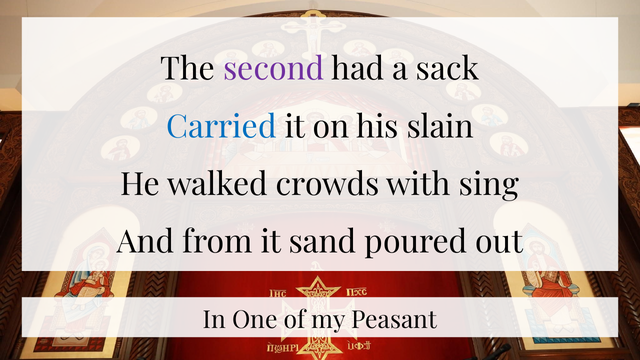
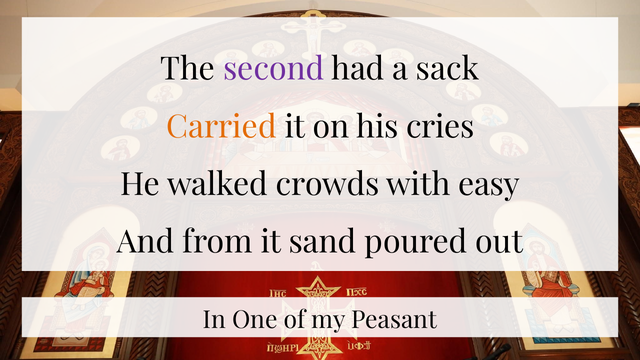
Carried colour: blue -> orange (221, 127)
slain: slain -> cries (440, 127)
sing: sing -> easy (489, 185)
